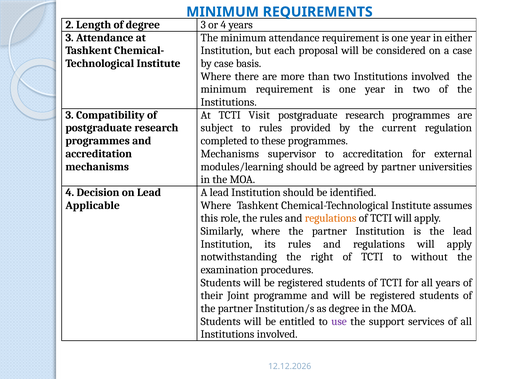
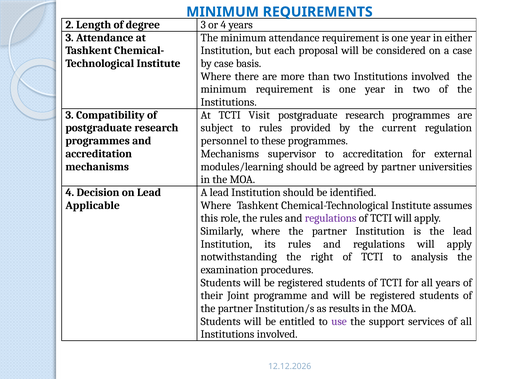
completed: completed -> personnel (224, 141)
regulations colour: orange -> purple (331, 219)
without: without -> analysis (430, 257)
as degree: degree -> results (344, 309)
